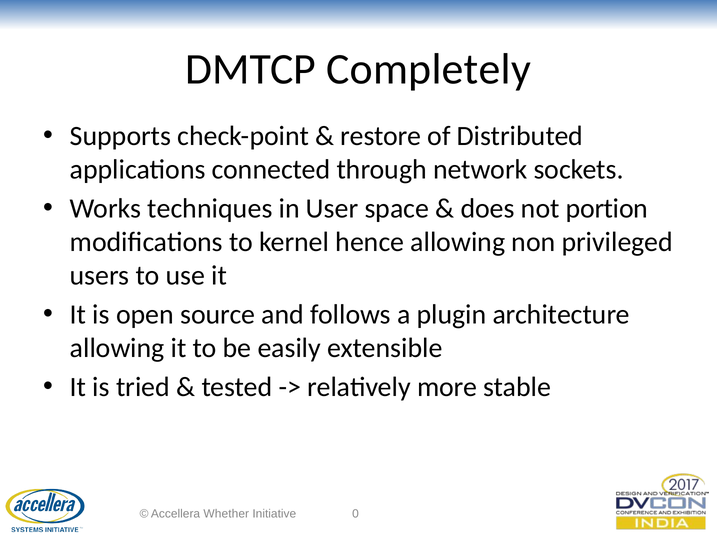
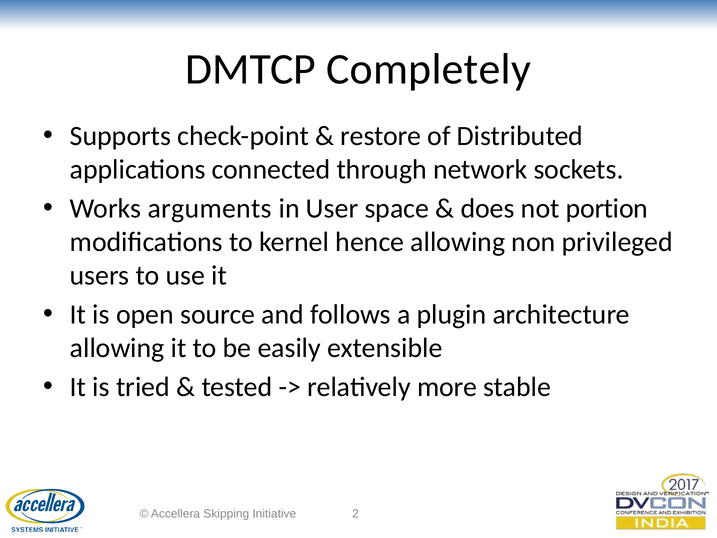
techniques: techniques -> arguments (210, 208)
Whether: Whether -> Skipping (226, 514)
0: 0 -> 2 (356, 514)
